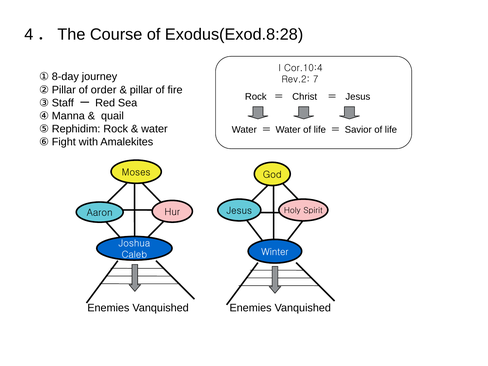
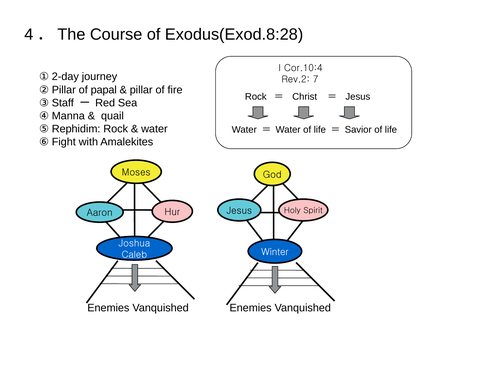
8-day: 8-day -> 2-day (65, 77)
order: order -> papal (104, 90)
